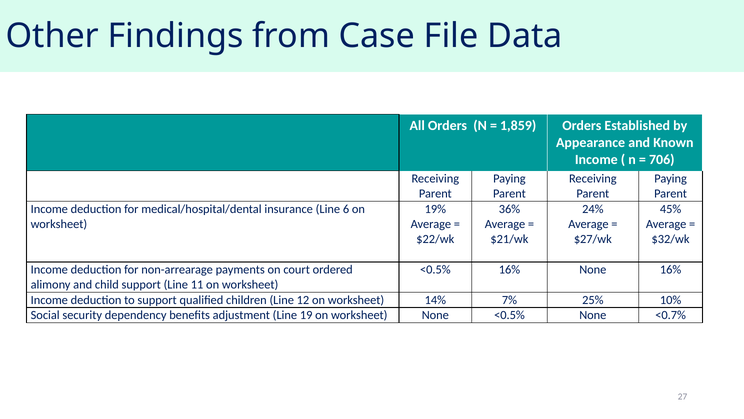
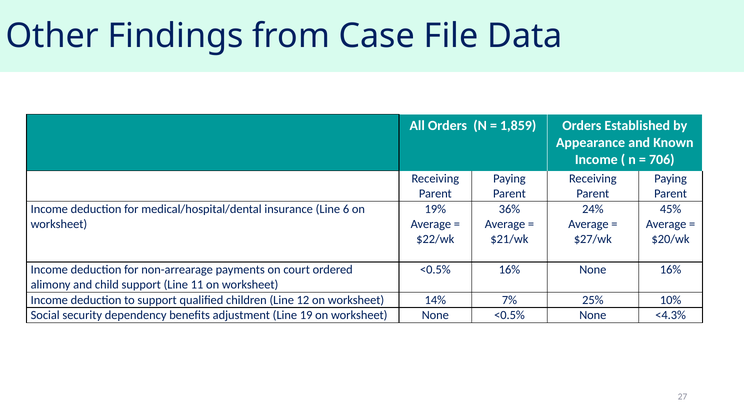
$32/wk: $32/wk -> $20/wk (671, 239)
<0.7%: <0.7% -> <4.3% (671, 315)
